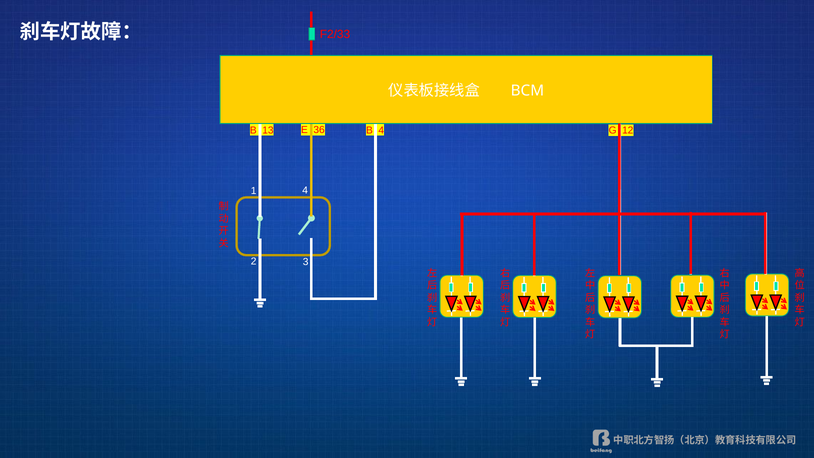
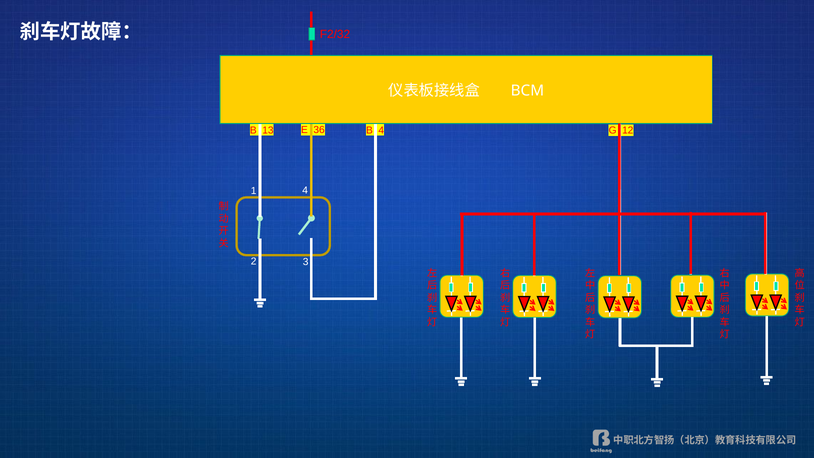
F2/33: F2/33 -> F2/32 (335, 35)
